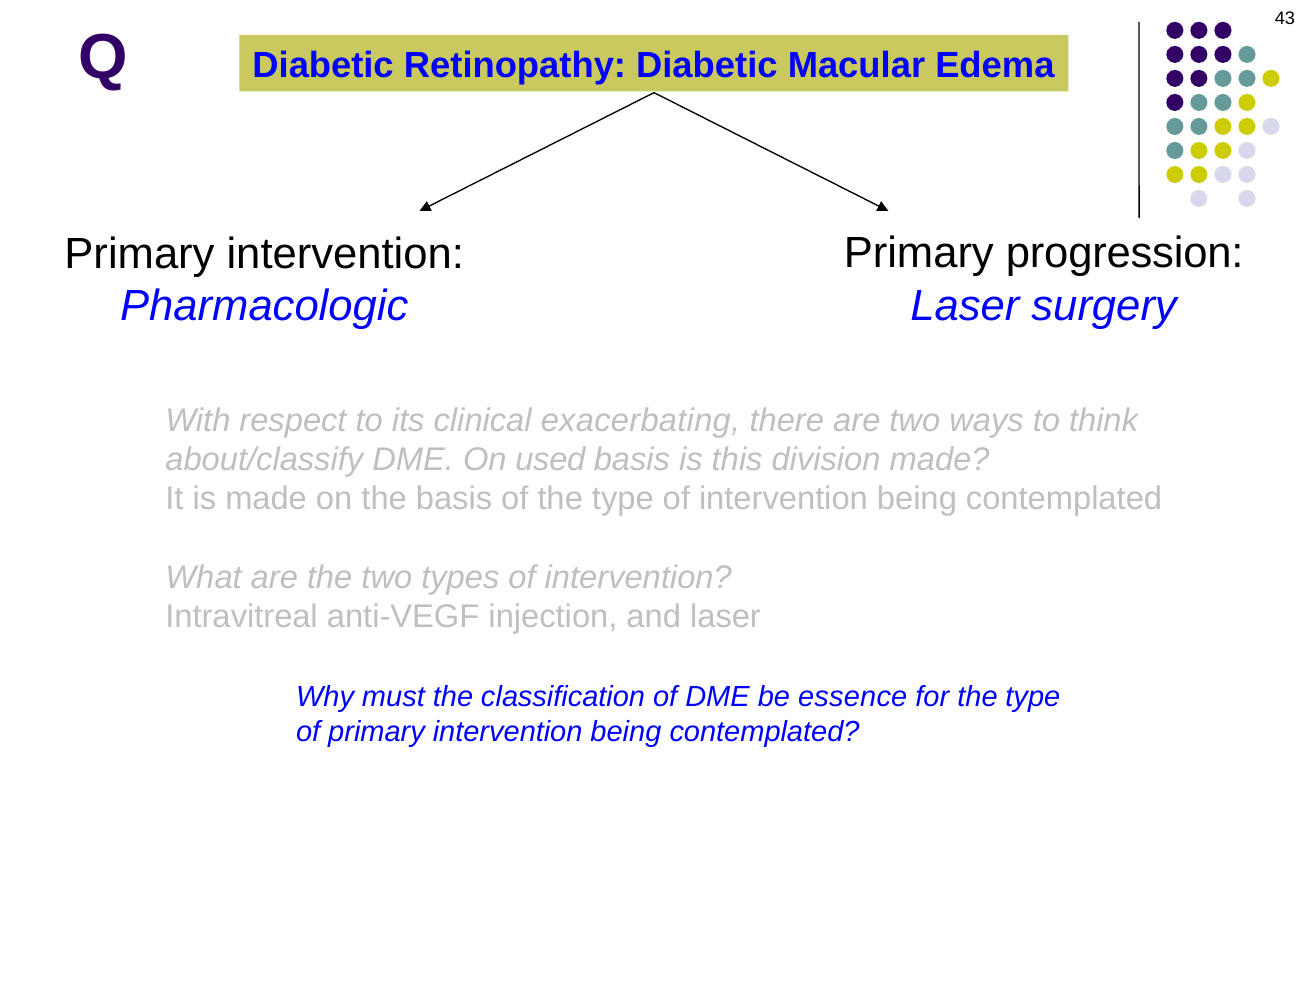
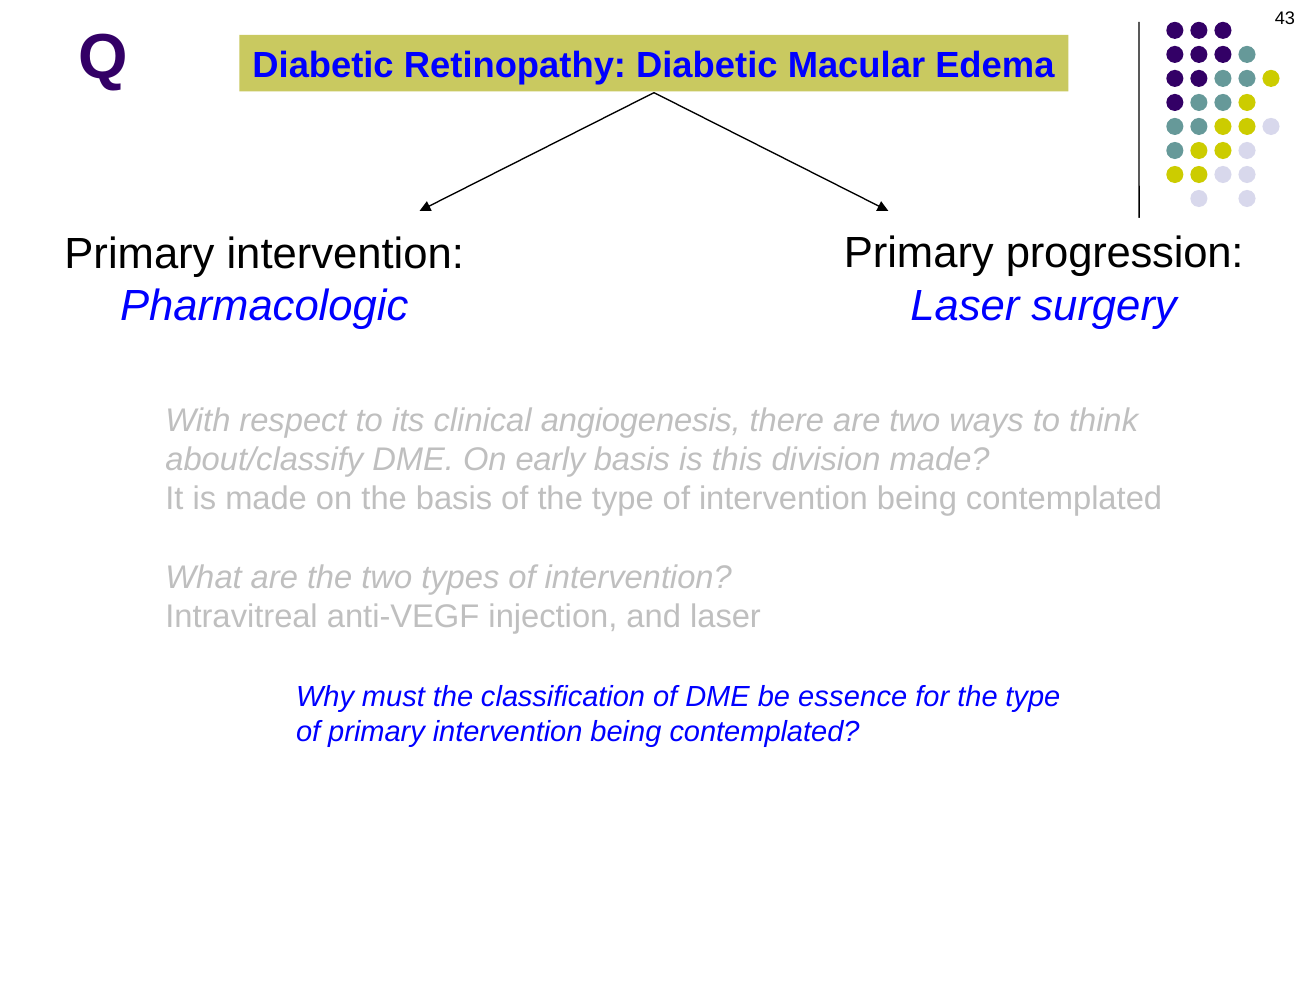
exacerbating: exacerbating -> angiogenesis (641, 421)
used: used -> early (550, 460)
